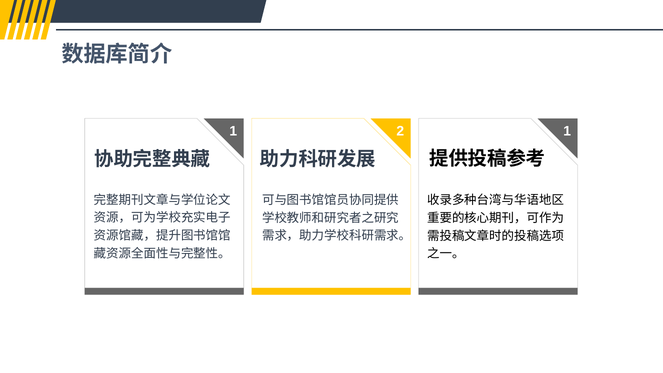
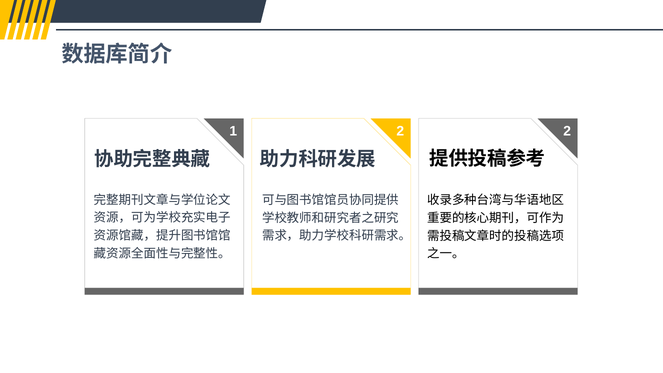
1 1: 1 -> 2 (567, 131)
